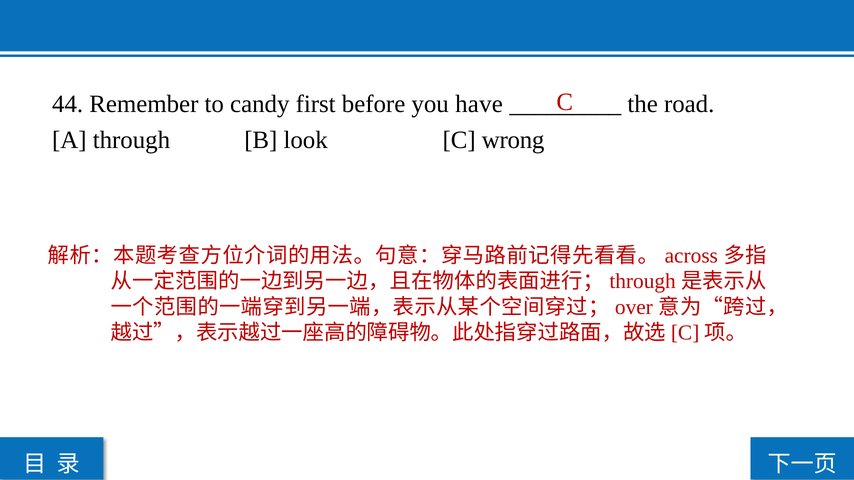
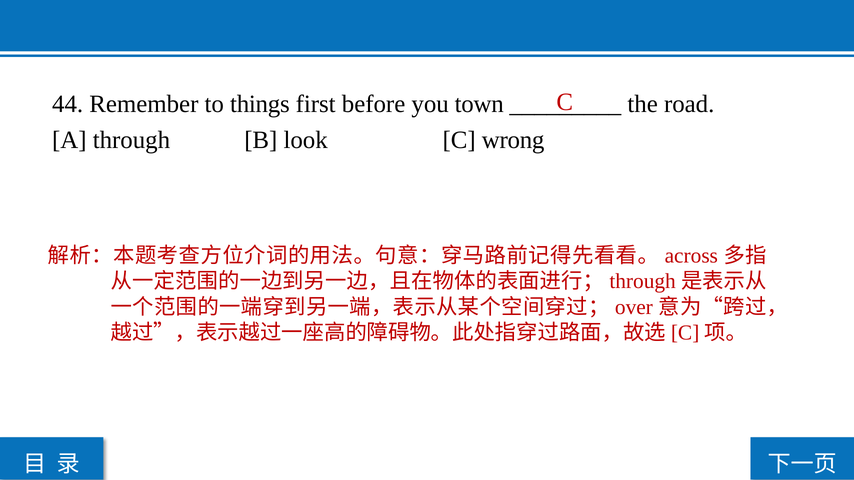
candy: candy -> things (260, 104)
have: have -> town (479, 104)
